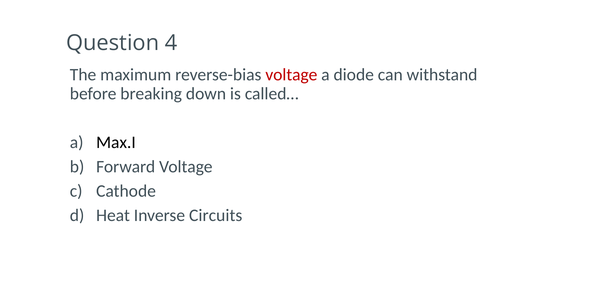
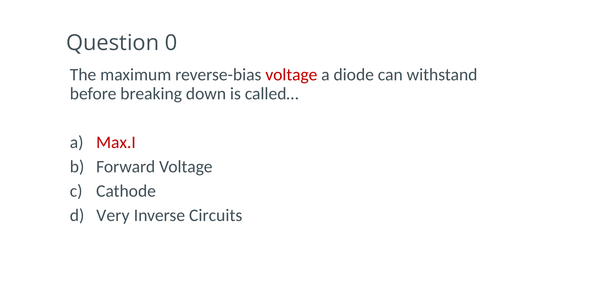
4: 4 -> 0 (171, 43)
Max.I colour: black -> red (116, 142)
Heat: Heat -> Very (113, 215)
